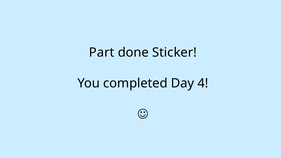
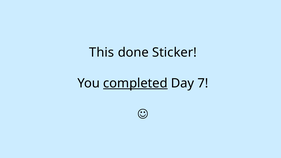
Part: Part -> This (102, 52)
completed underline: none -> present (135, 83)
4: 4 -> 7 (203, 83)
